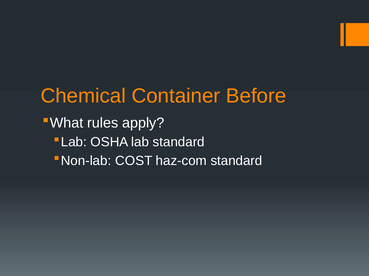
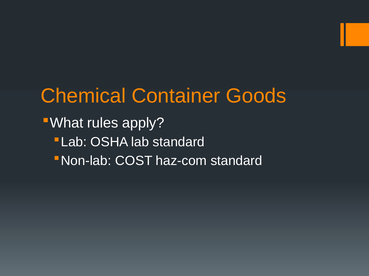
Before: Before -> Goods (256, 96)
